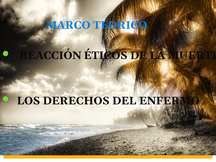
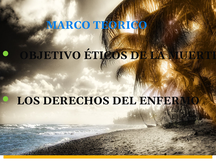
REACCIÓN: REACCIÓN -> OBJETIVO (50, 55)
